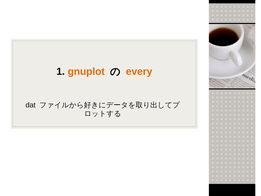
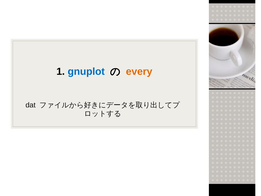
gnuplot colour: orange -> blue (86, 71)
